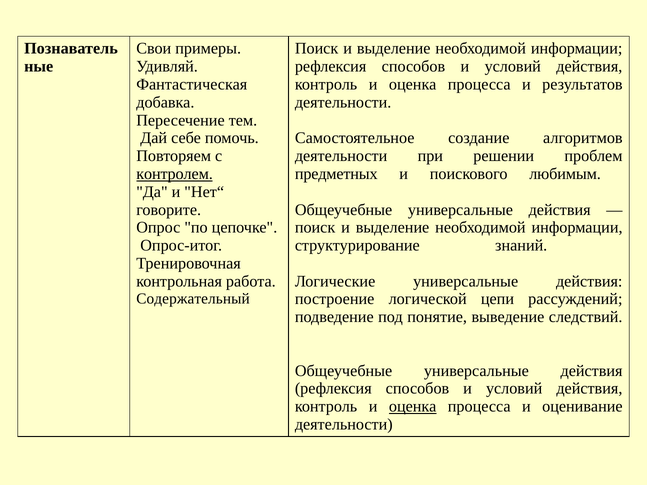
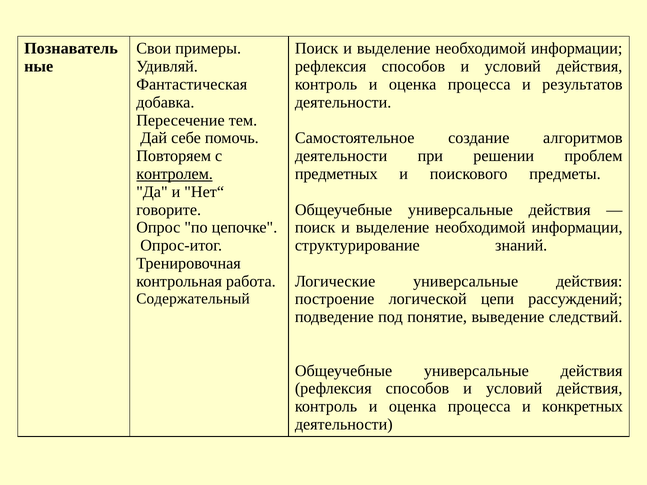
любимым: любимым -> предметы (565, 174)
оценка underline: present -> none (413, 407)
оценивание: оценивание -> конкретных (582, 407)
